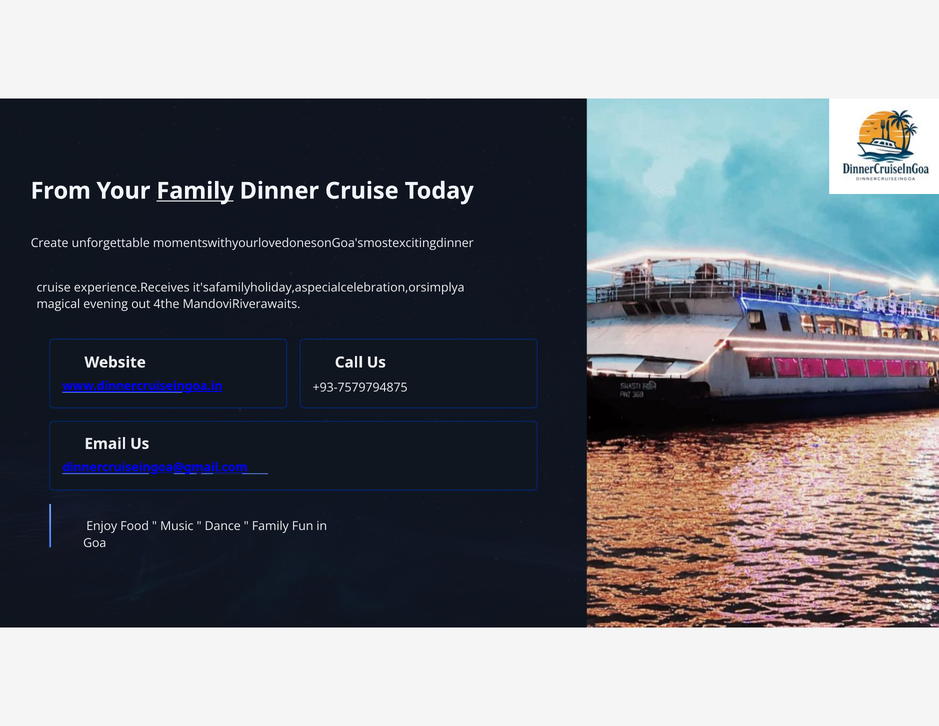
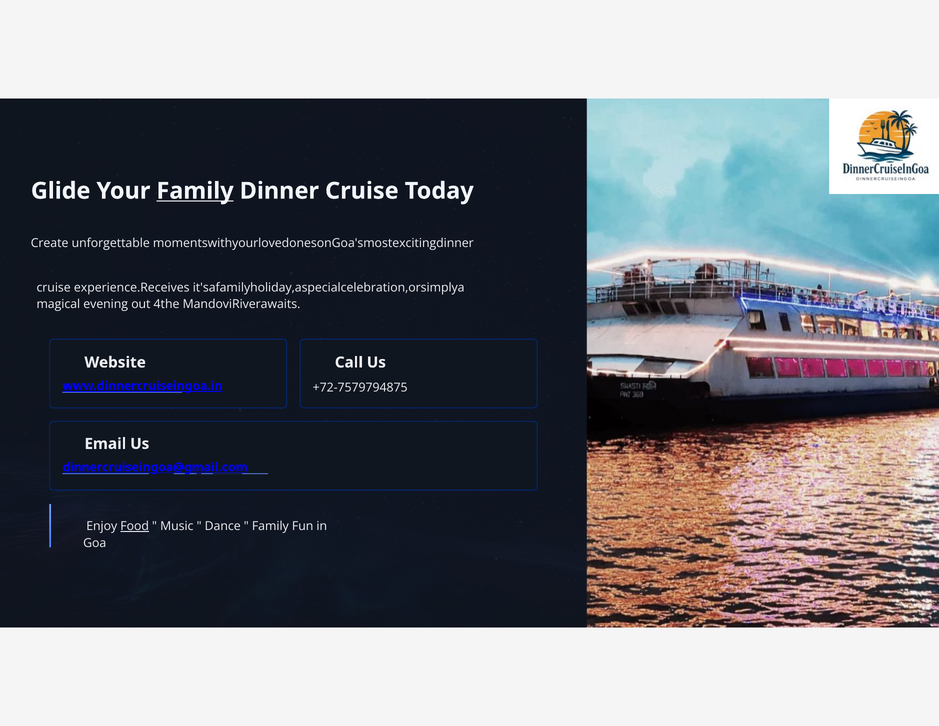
From: From -> Glide (61, 191)
+93-7579794875: +93-7579794875 -> +72-7579794875 (360, 388)
Food underline: none -> present (135, 526)
